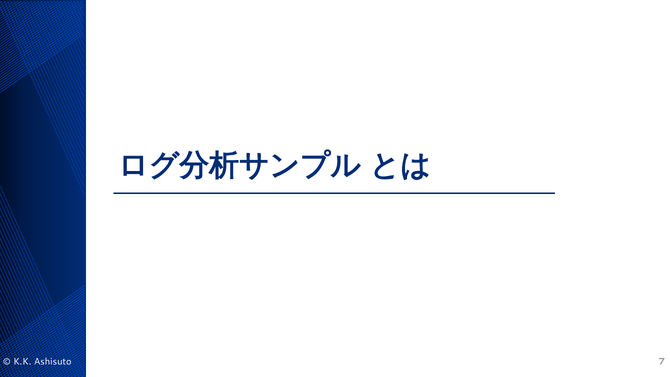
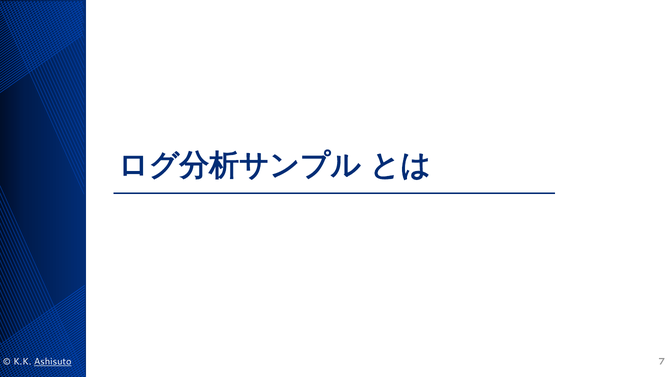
Ashisuto underline: none -> present (53, 362)
